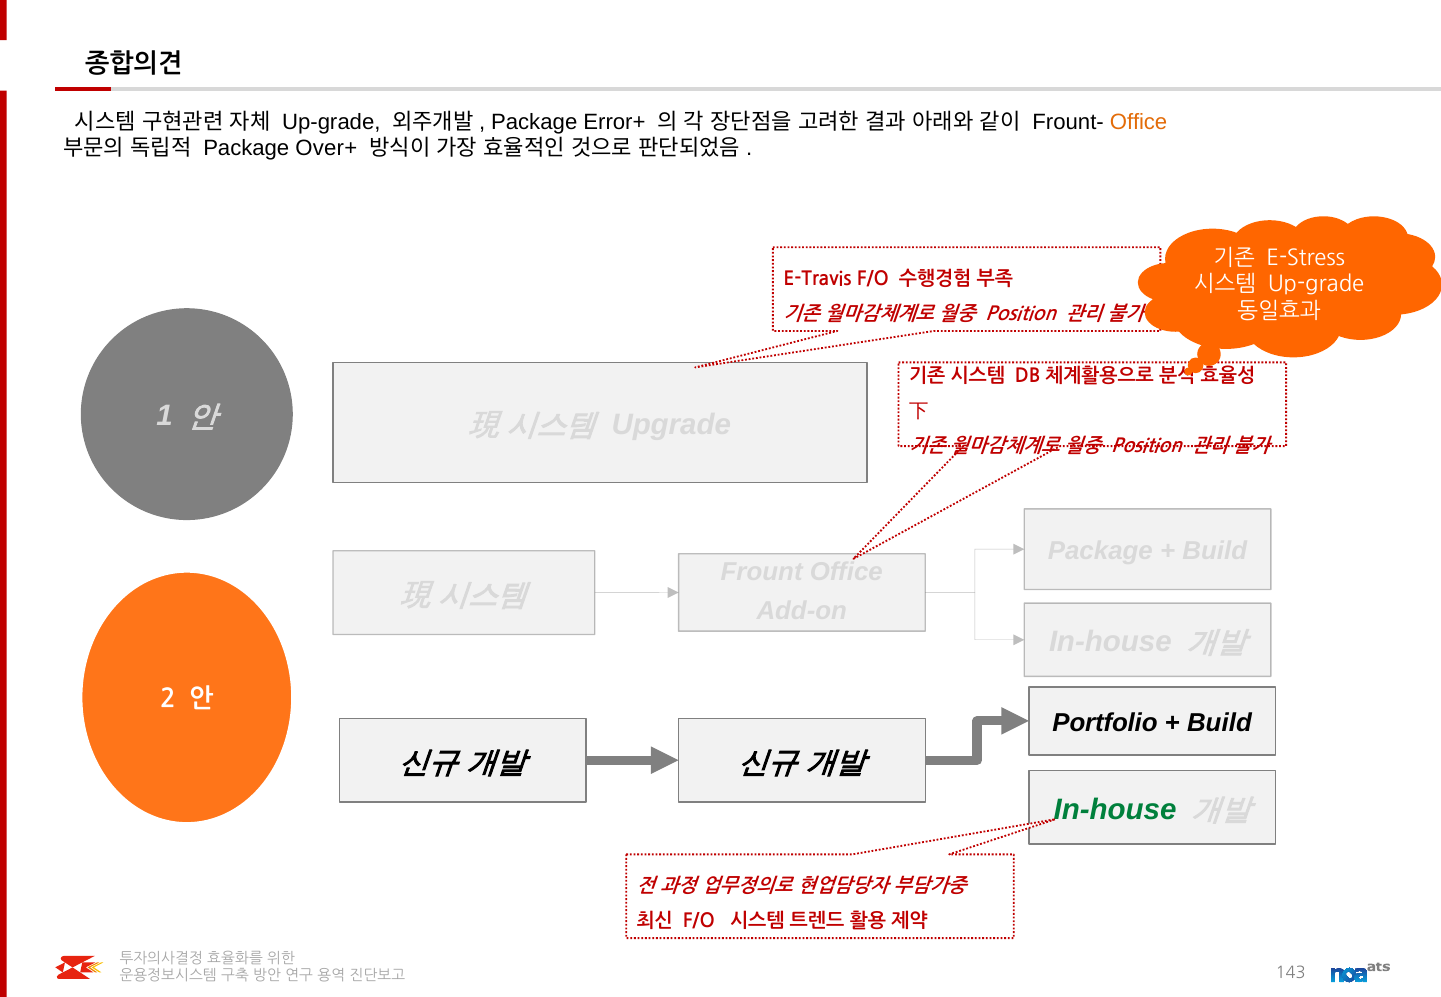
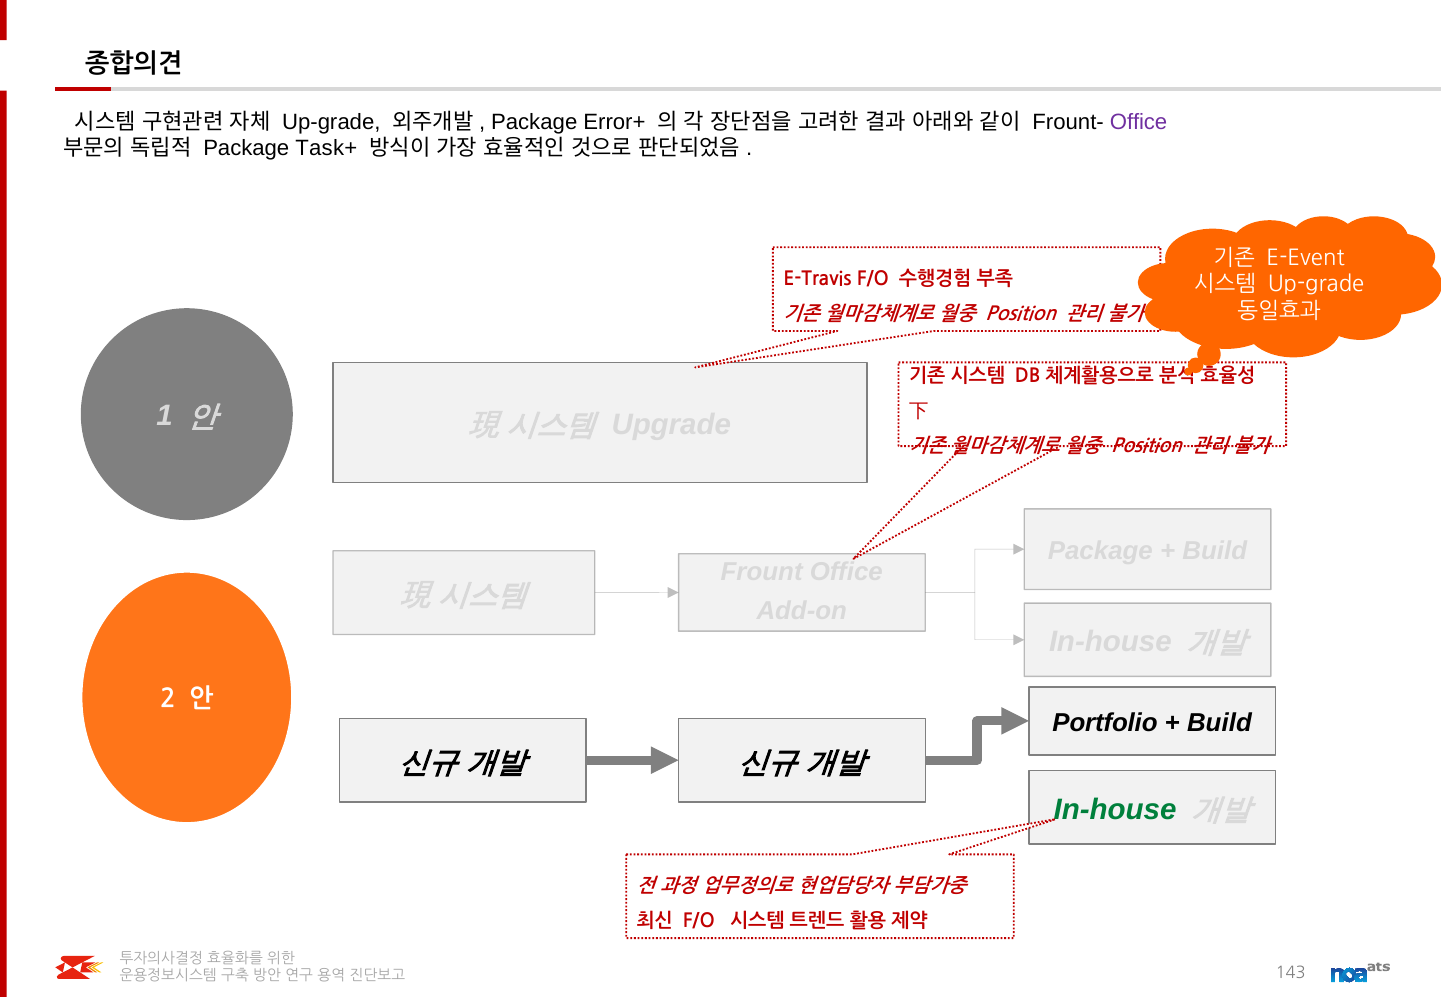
Office colour: orange -> purple (1139, 122)
Over+: Over+ -> Task+ (326, 149)
E-Stress: E-Stress -> E-Event (1306, 258)
